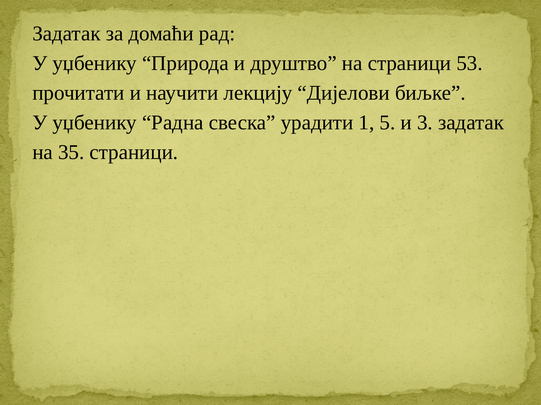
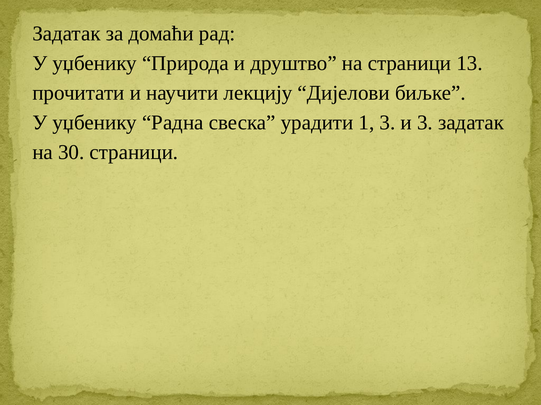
53: 53 -> 13 (470, 63)
1 5: 5 -> 3 (388, 123)
35: 35 -> 30 (71, 152)
